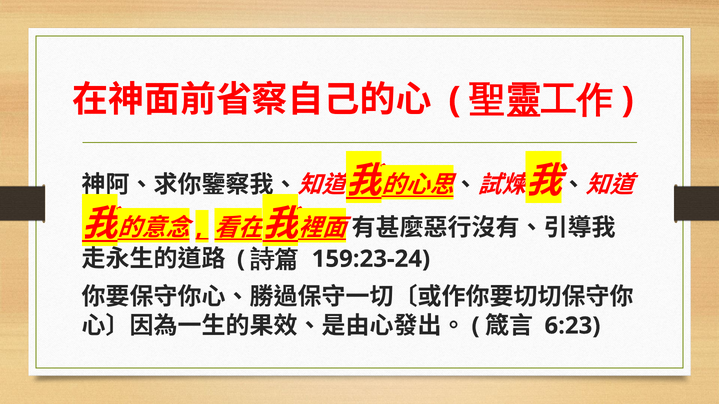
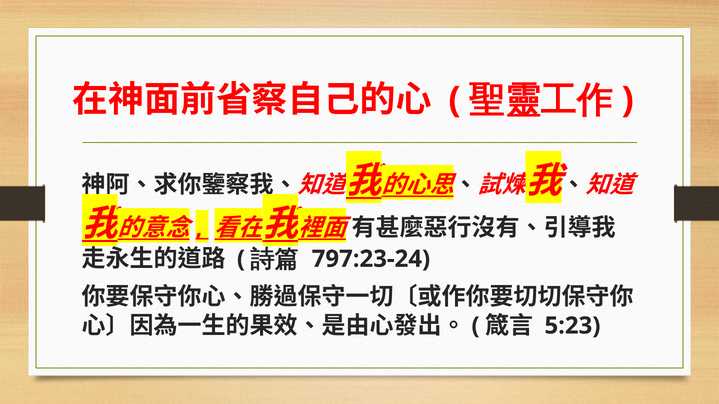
159:23-24: 159:23-24 -> 797:23-24 (371, 259)
6:23: 6:23 -> 5:23 (572, 326)
